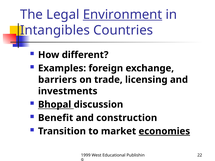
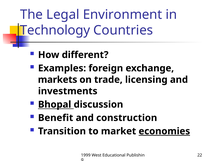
Environment underline: present -> none (123, 15)
Intangibles: Intangibles -> Technology (55, 30)
barriers: barriers -> markets (58, 80)
